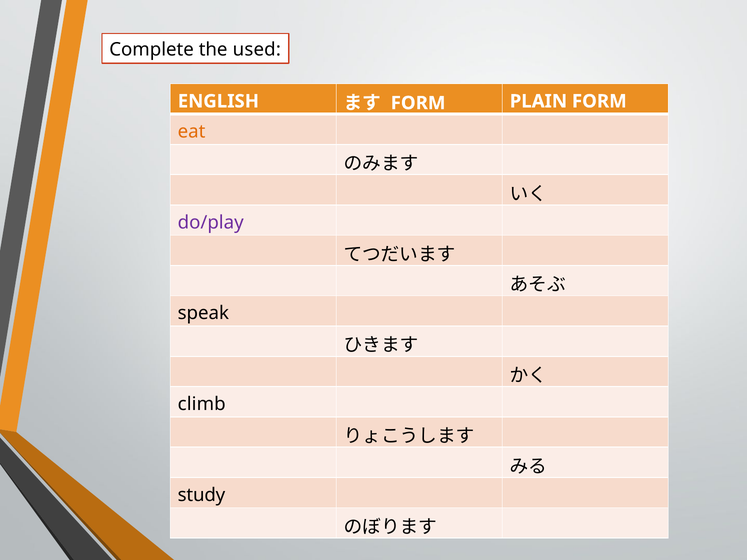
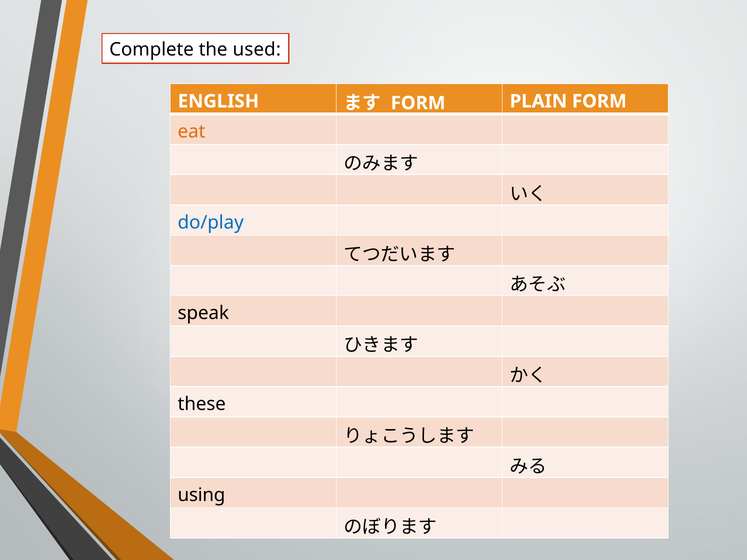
do/play colour: purple -> blue (211, 222)
climb: climb -> these (202, 404)
study: study -> using (201, 495)
